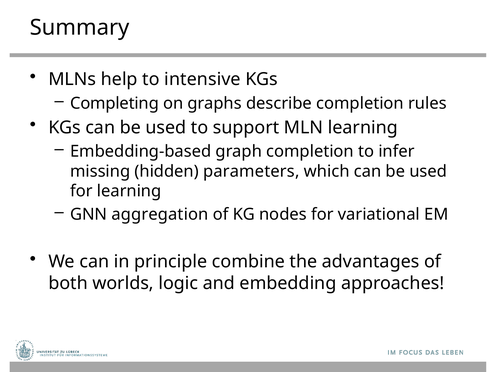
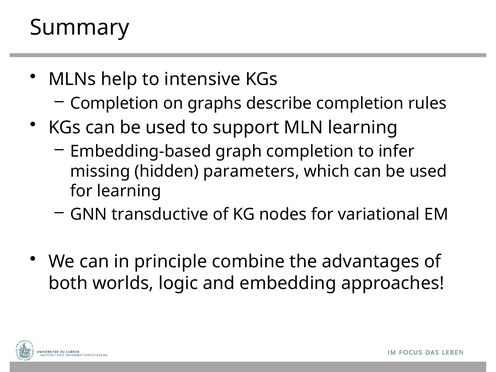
Completing: Completing -> Completion (114, 103)
aggregation: aggregation -> transductive (160, 214)
